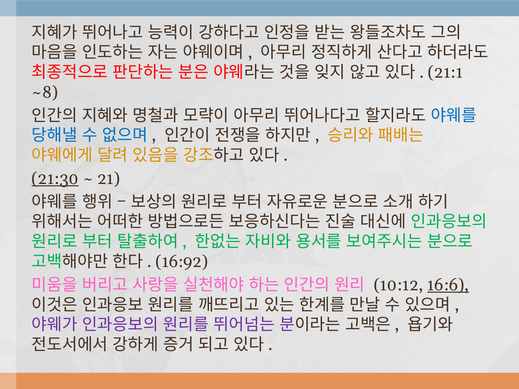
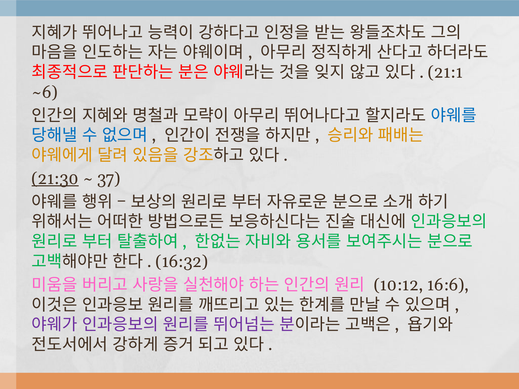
~8: ~8 -> ~6 (45, 92)
21: 21 -> 37 (109, 179)
16:92: 16:92 -> 16:32 (182, 262)
16:6 underline: present -> none (448, 285)
